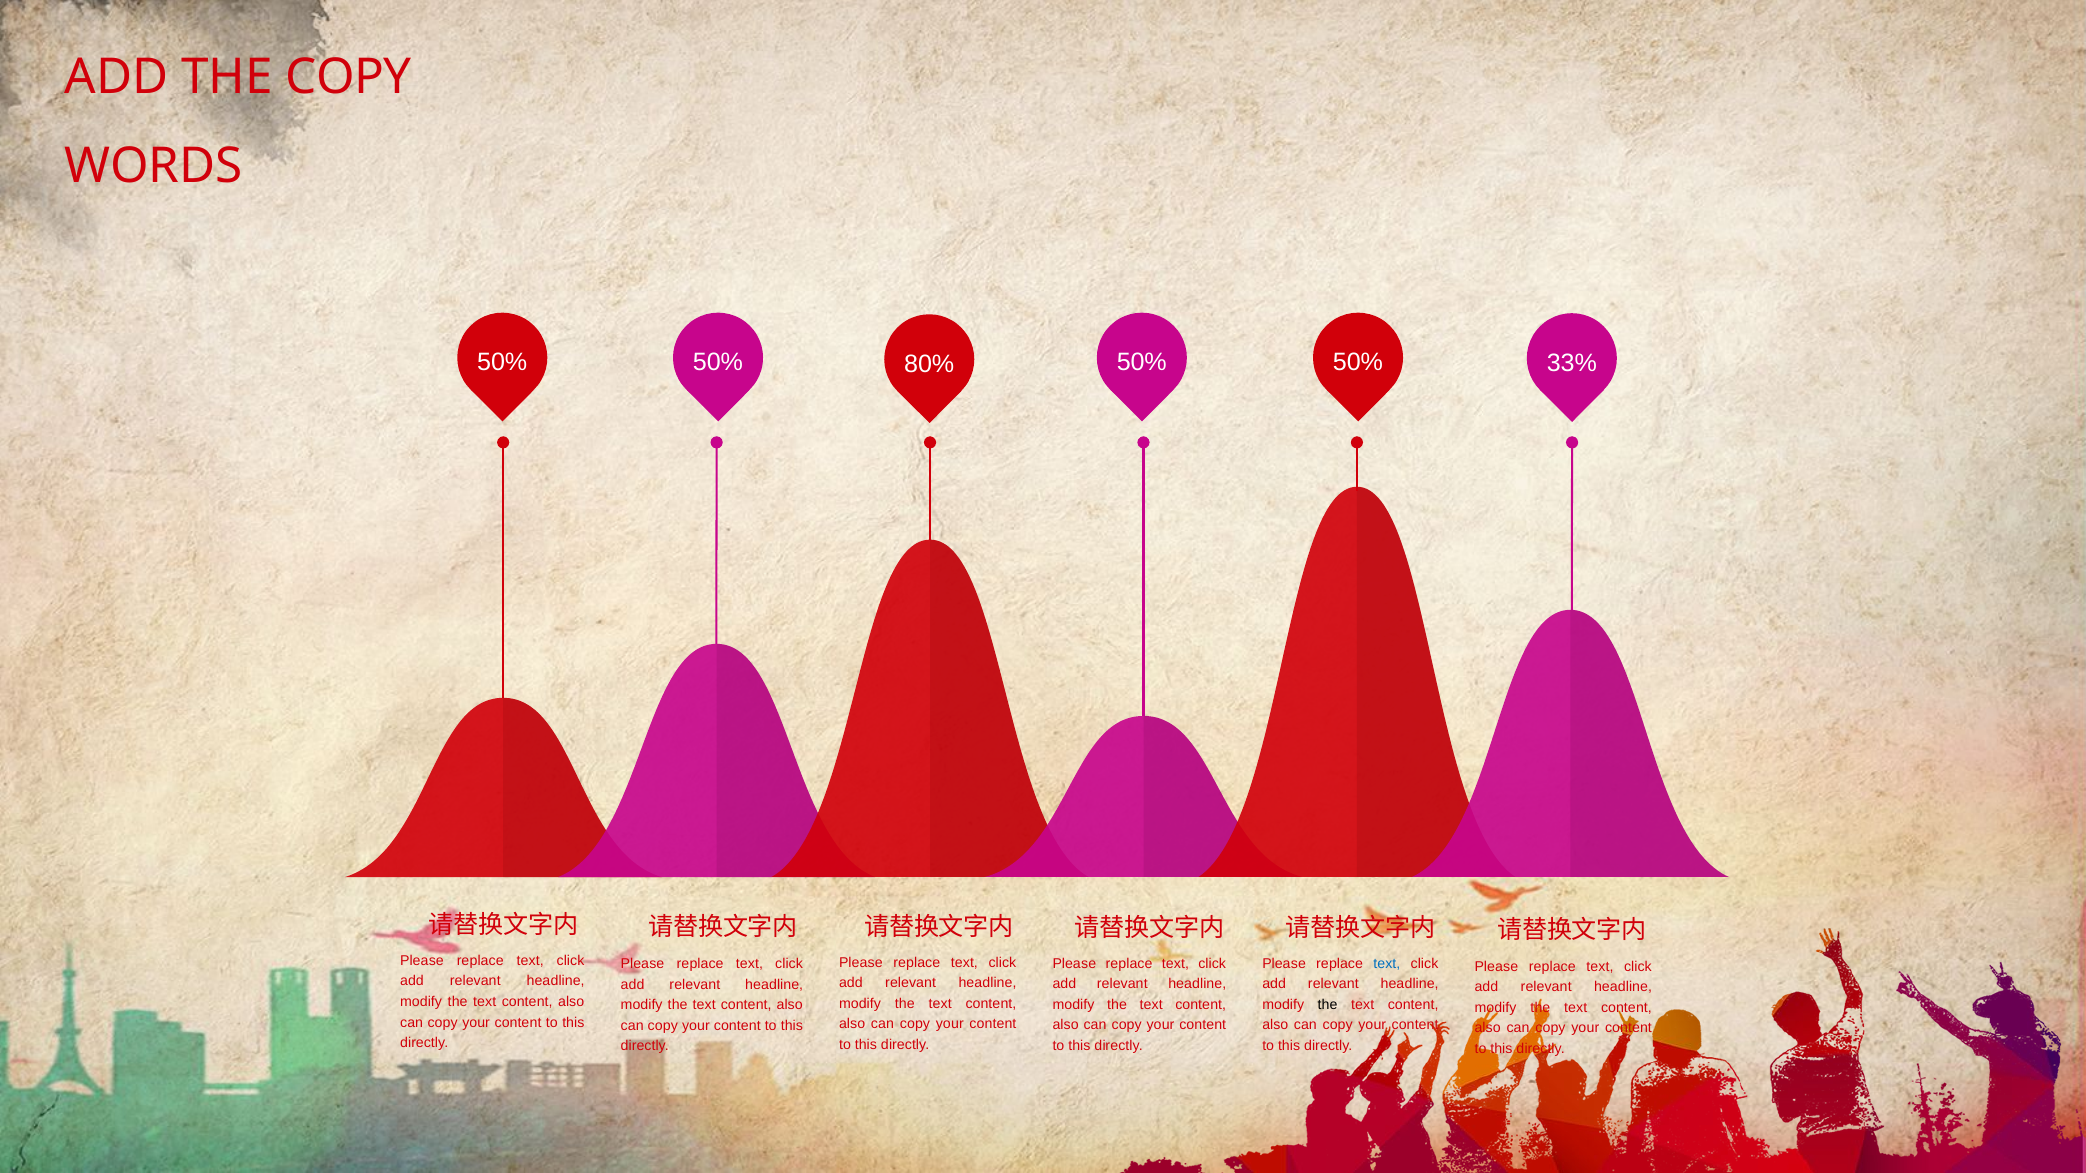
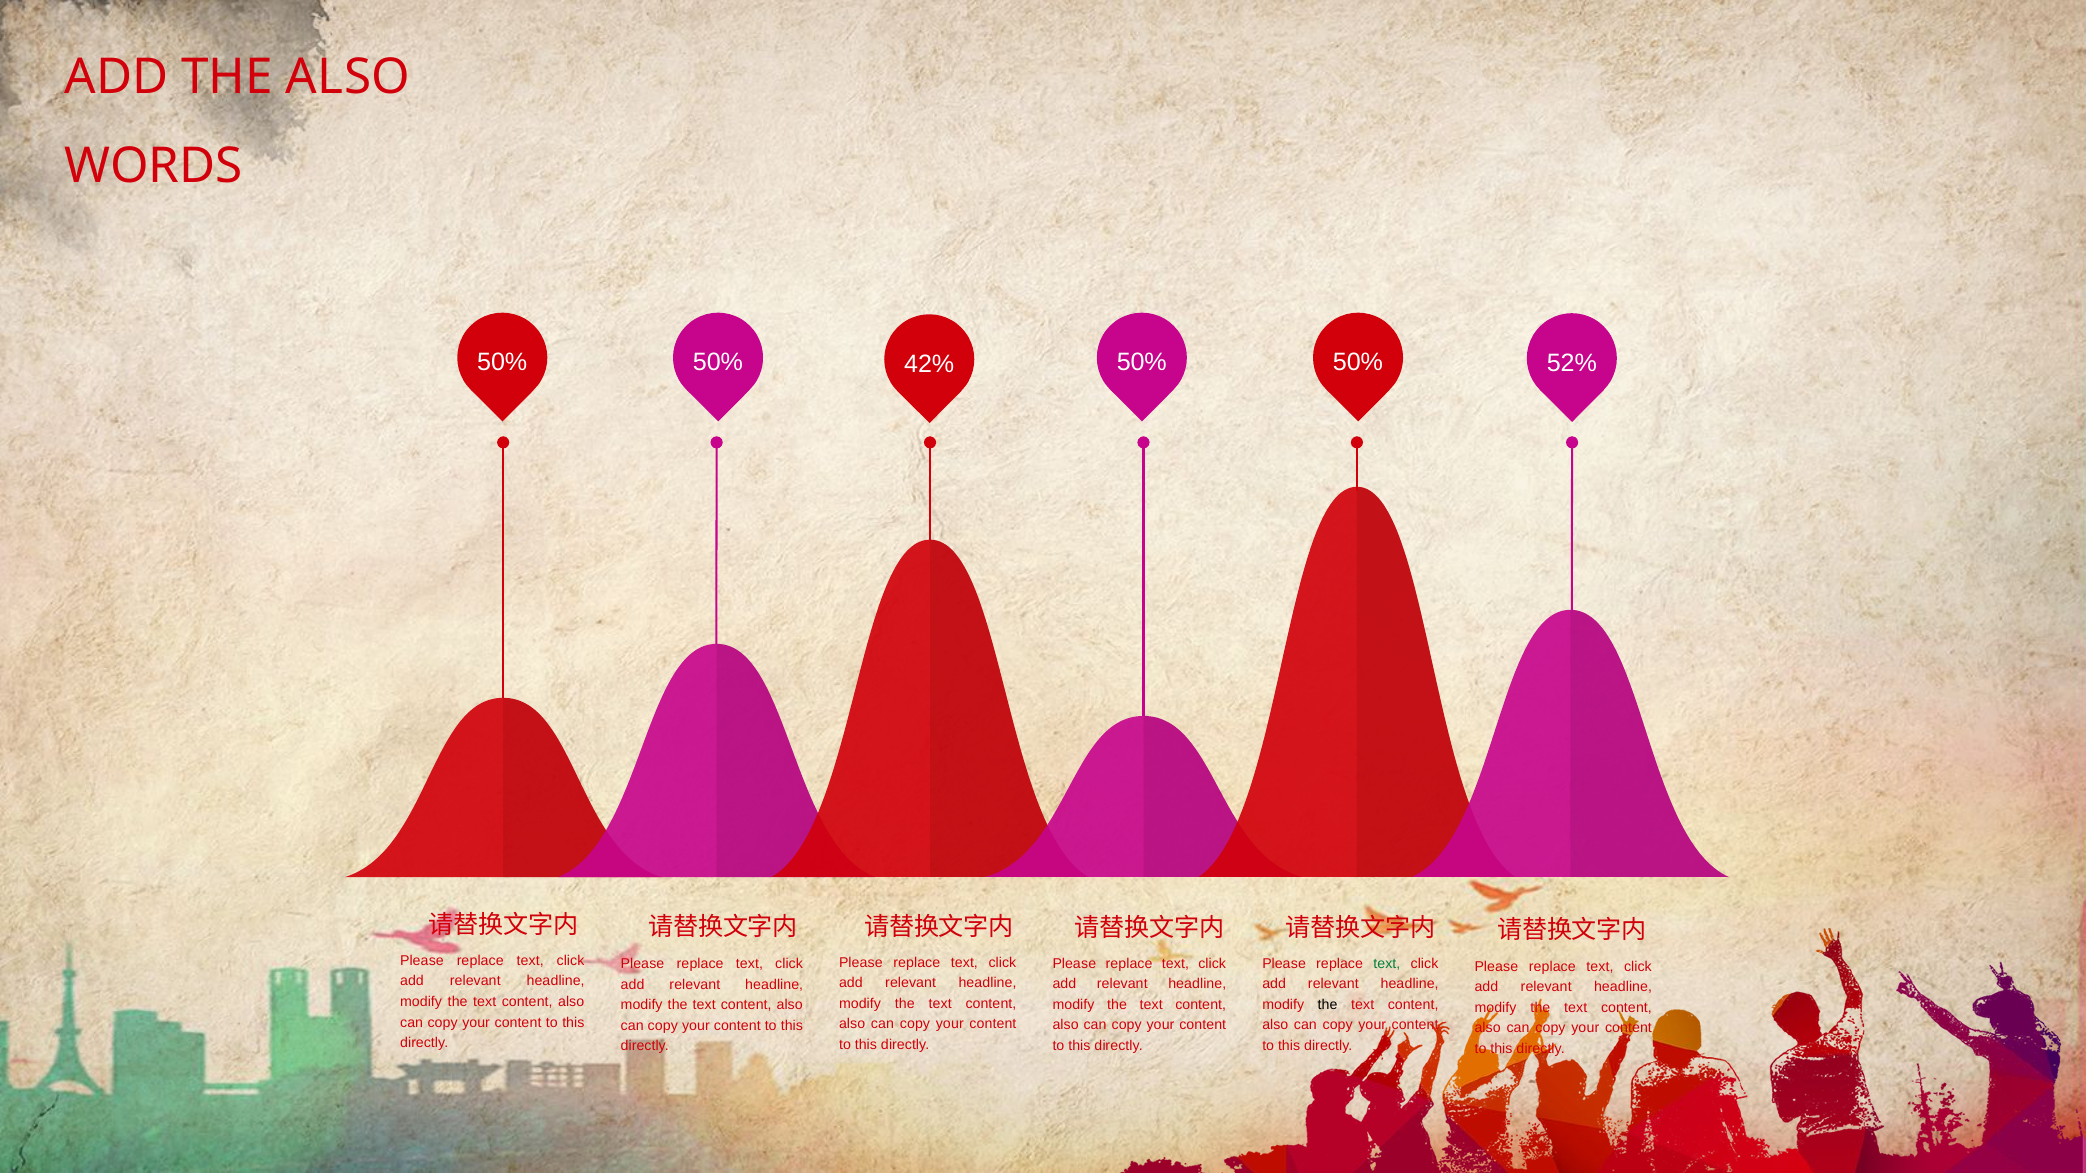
THE COPY: COPY -> ALSO (348, 77)
80%: 80% -> 42% (929, 364)
33%: 33% -> 52% (1572, 363)
text colour: blue -> green (1387, 964)
